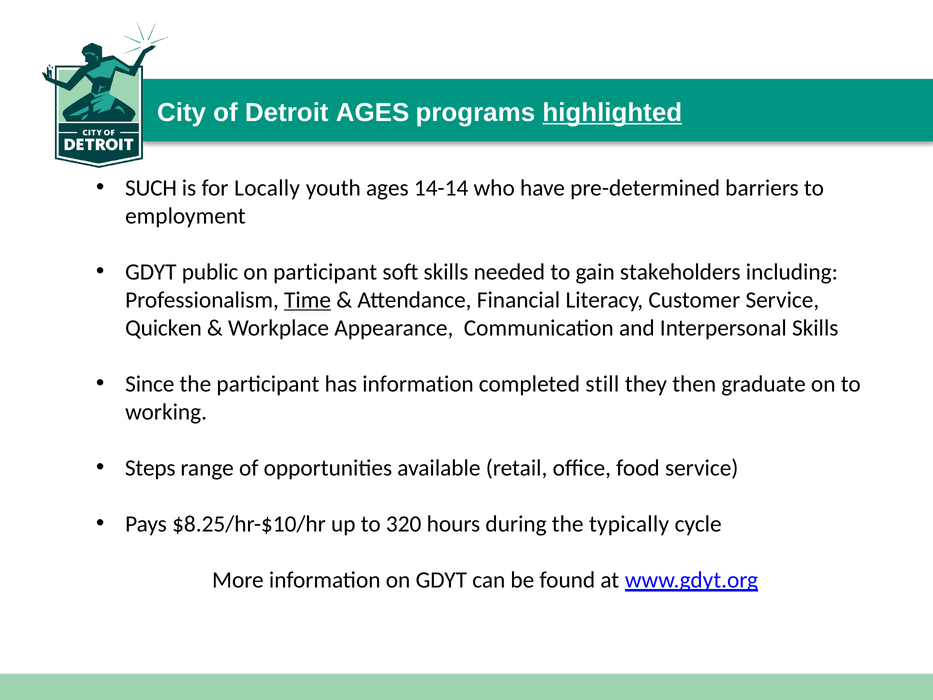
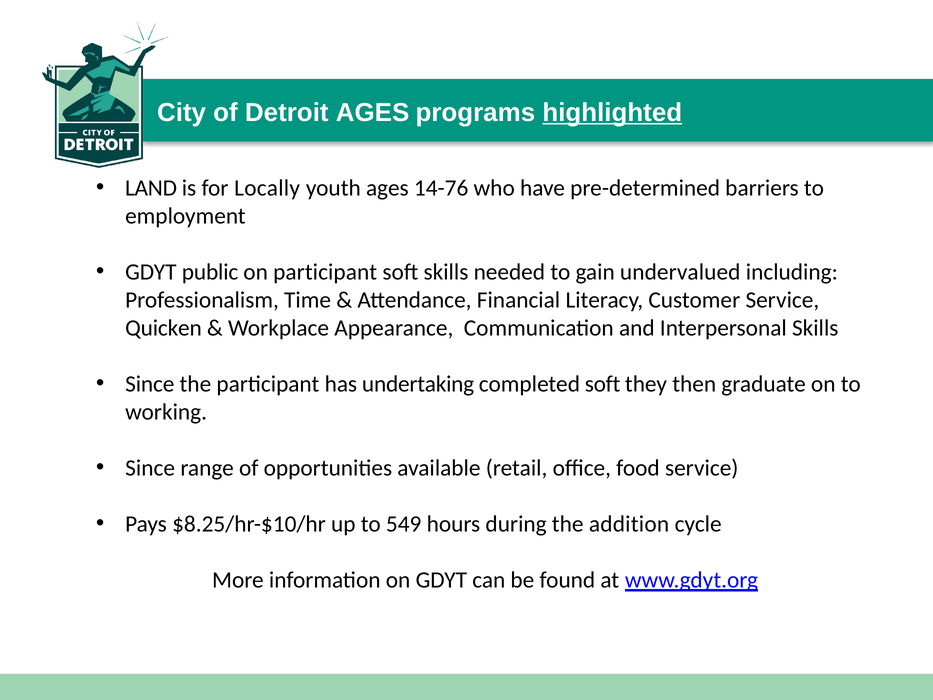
SUCH: SUCH -> LAND (151, 188)
14-14: 14-14 -> 14-76 (441, 188)
stakeholders: stakeholders -> undervalued (680, 272)
Time underline: present -> none (308, 300)
has information: information -> undertaking (418, 384)
completed still: still -> soft (603, 384)
Steps: Steps -> Since (150, 468)
320: 320 -> 549 (404, 524)
typically: typically -> addition (629, 524)
